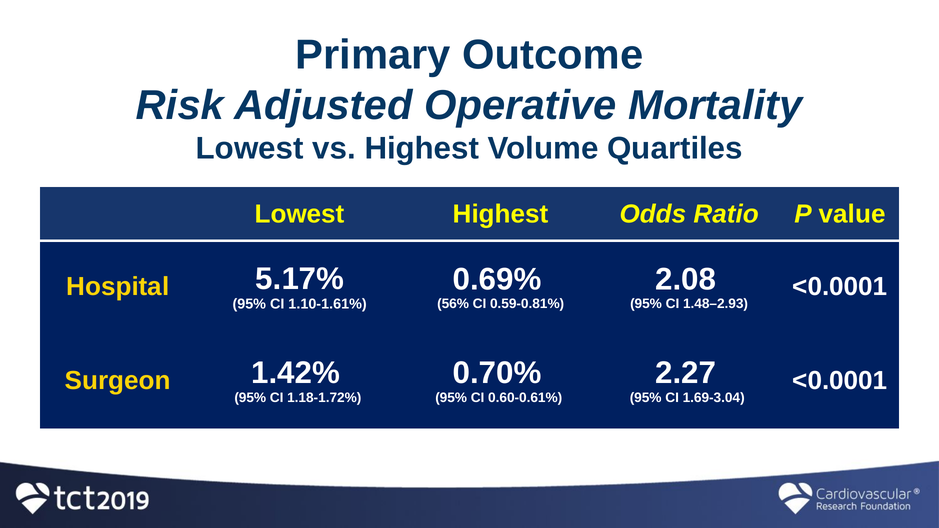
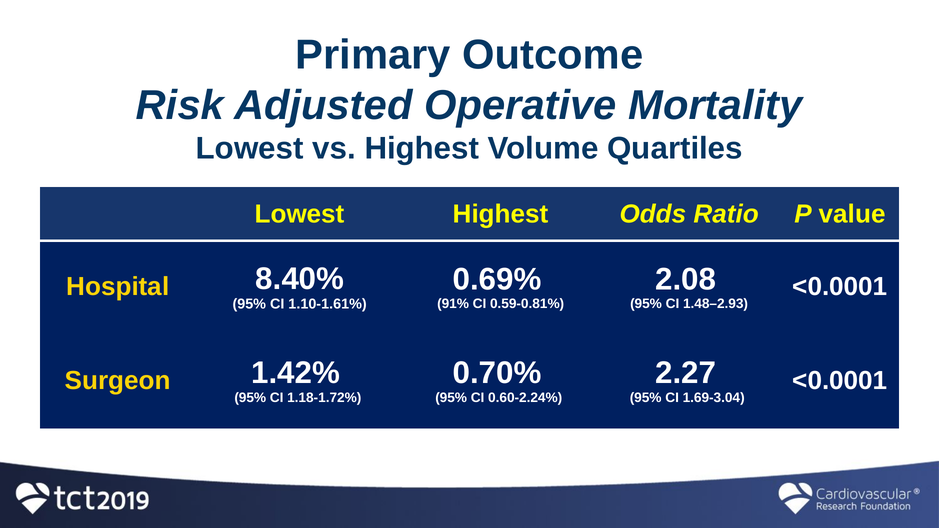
5.17%: 5.17% -> 8.40% (300, 279)
56%: 56% -> 91% (453, 304)
0.60-0.61%: 0.60-0.61% -> 0.60-2.24% (525, 398)
